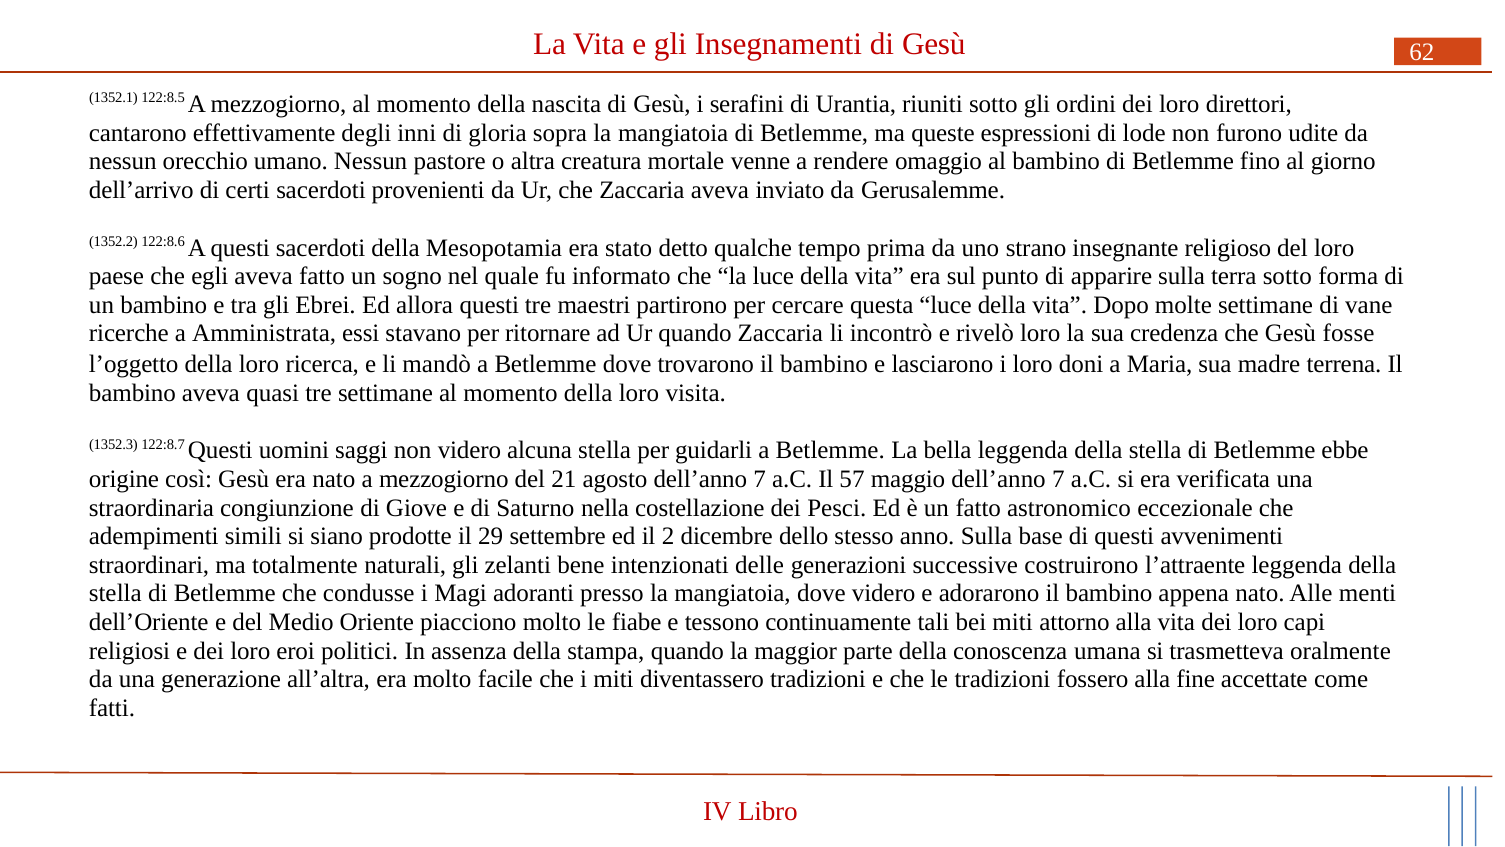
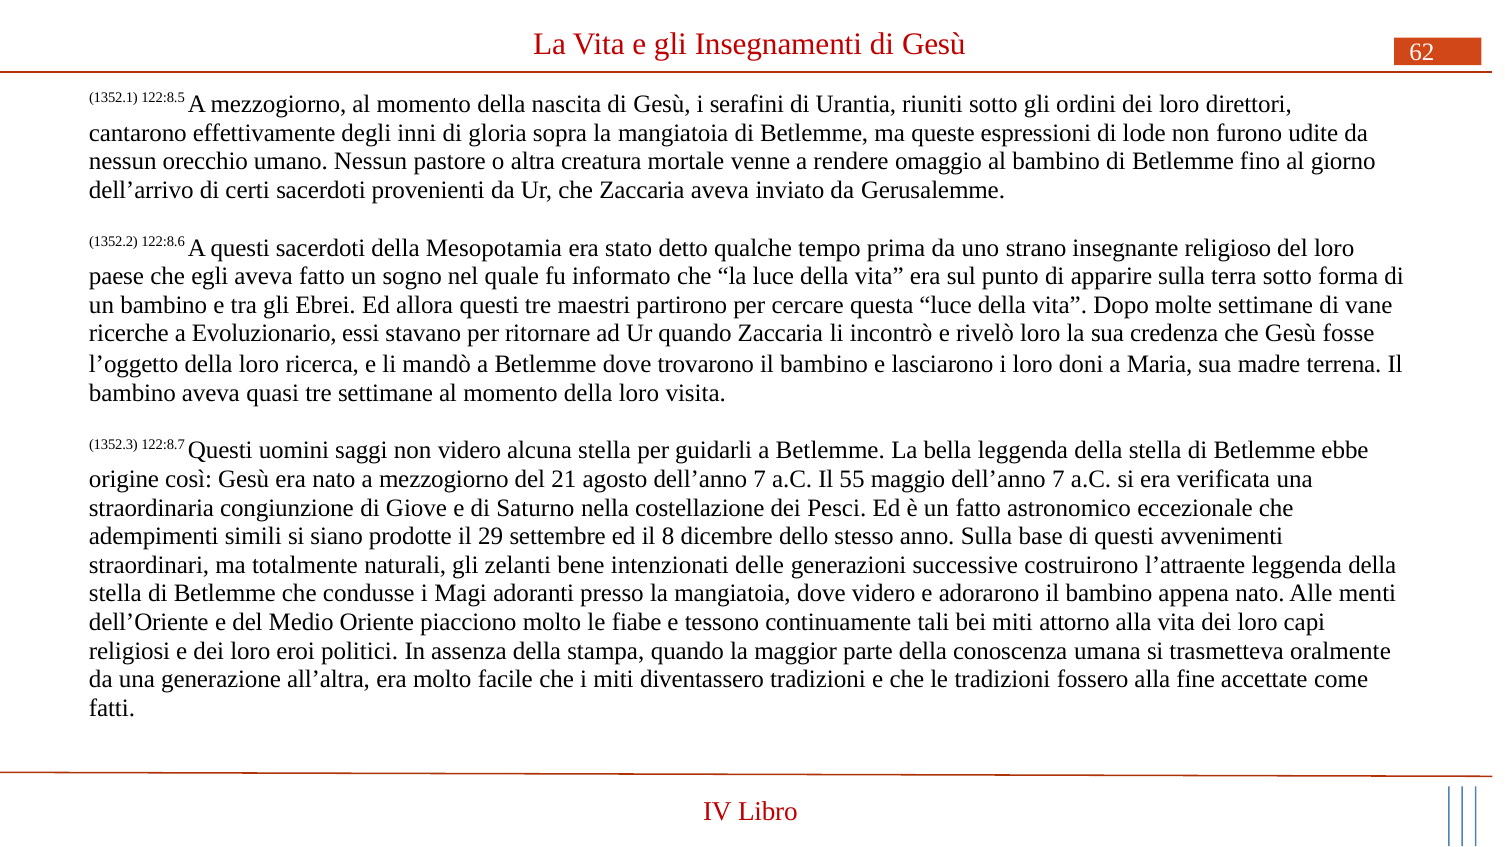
Amministrata: Amministrata -> Evoluzionario (264, 334)
57: 57 -> 55 (852, 479)
2: 2 -> 8 (668, 537)
